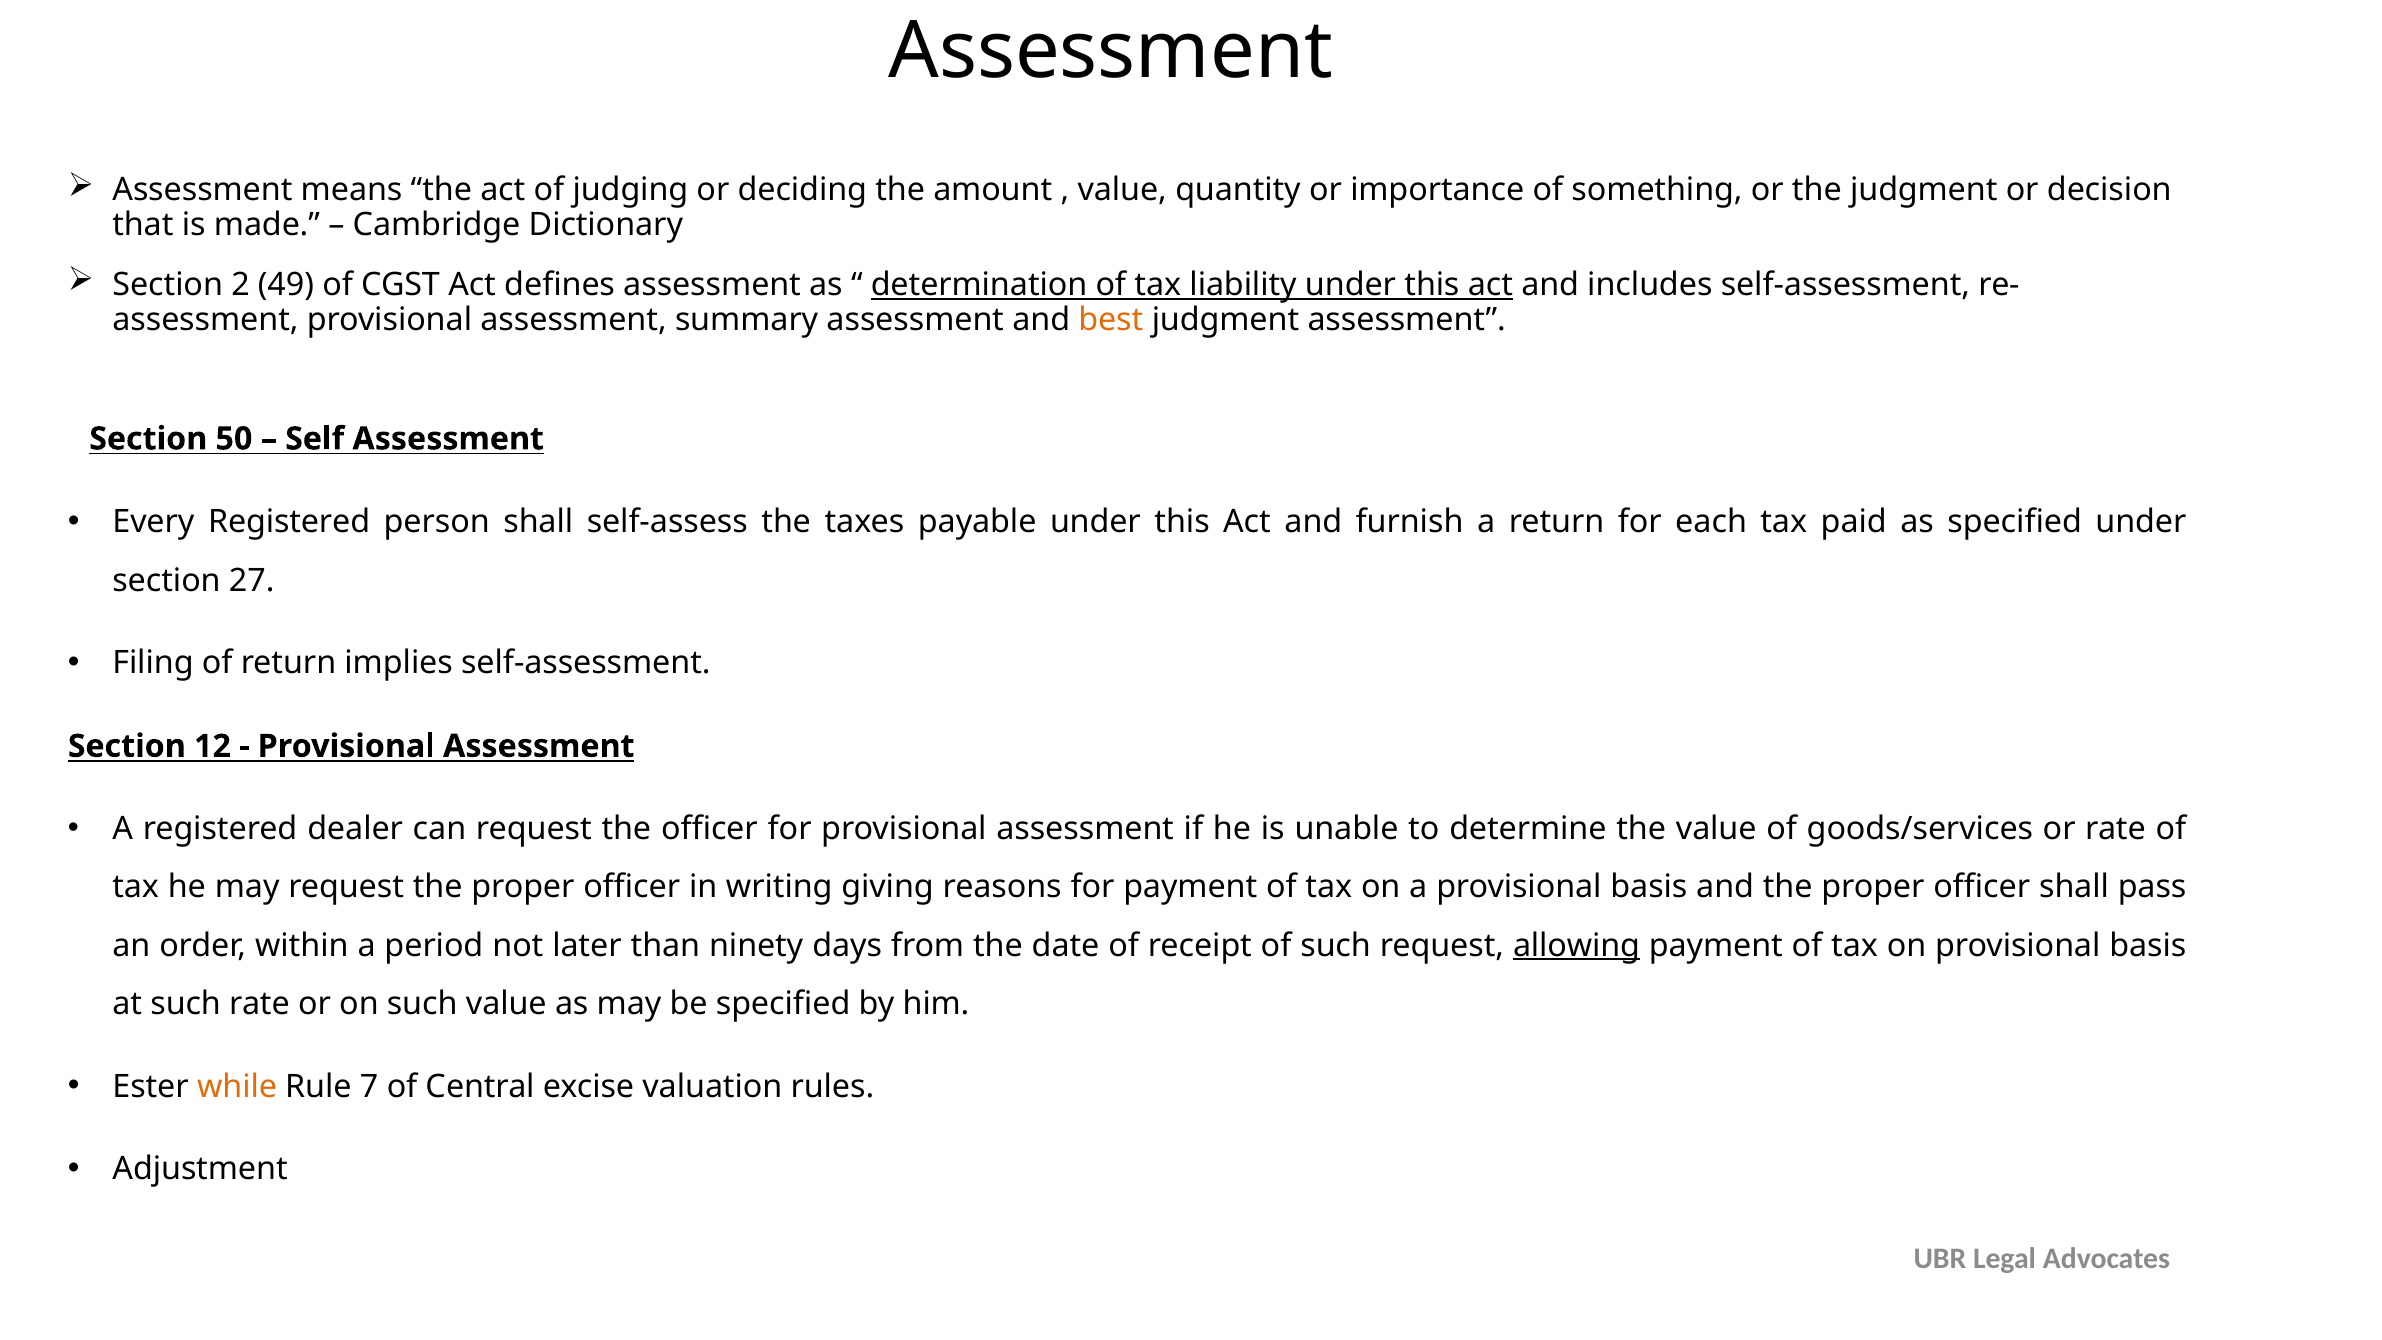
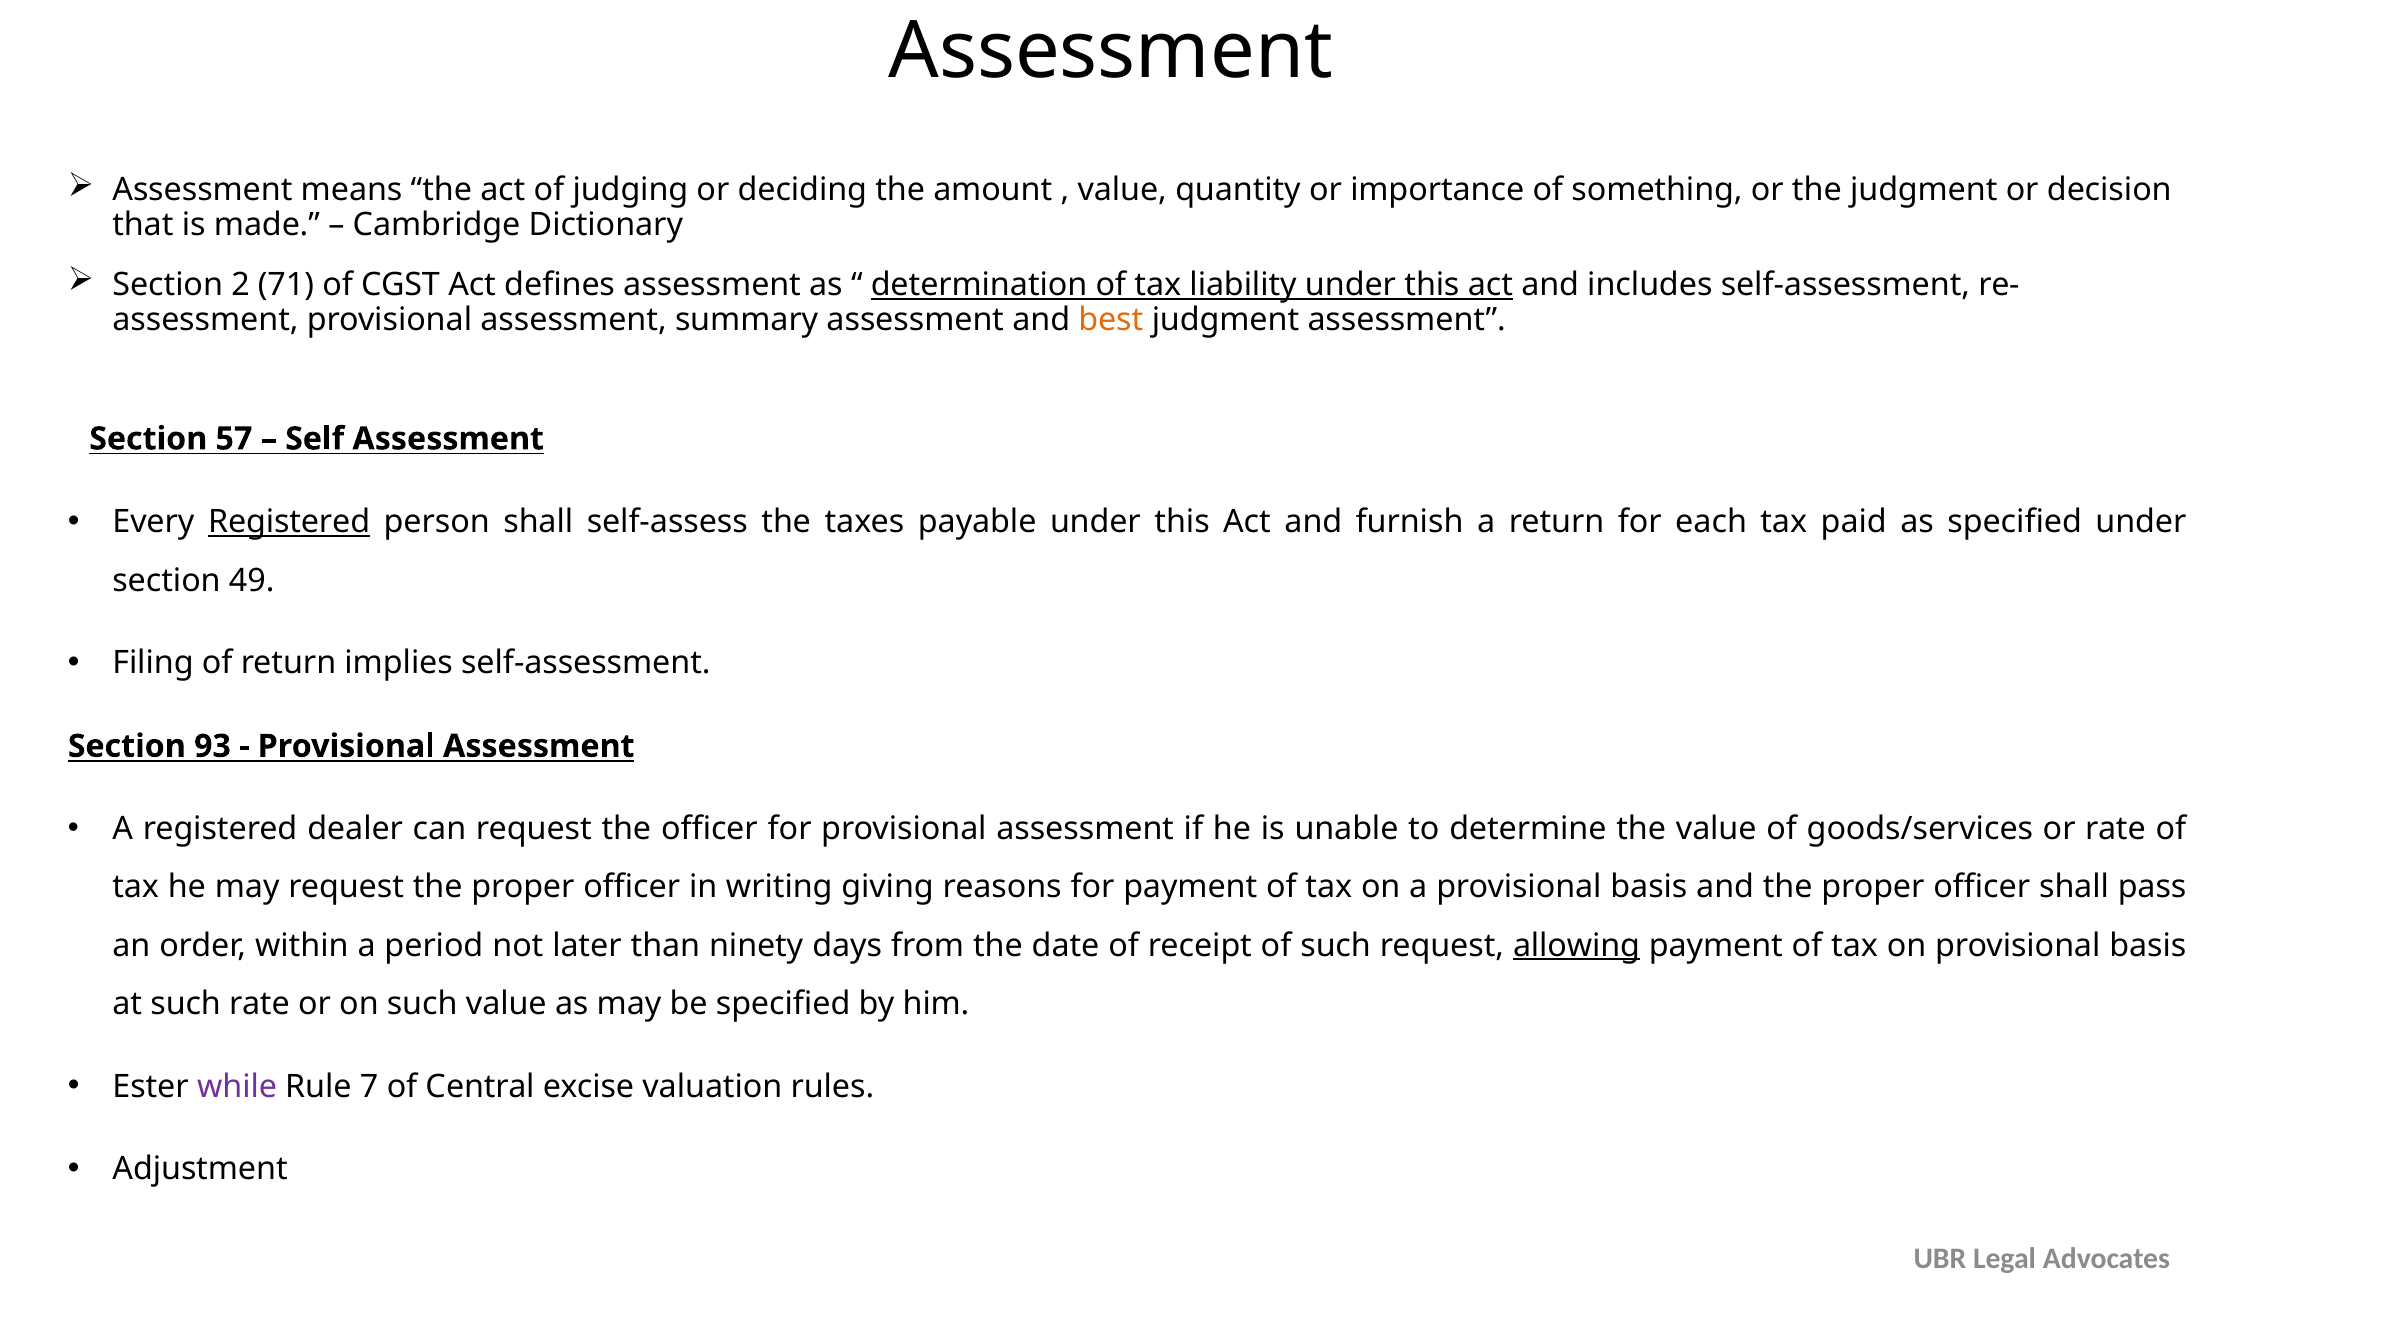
49: 49 -> 71 (286, 285)
50: 50 -> 57 (234, 439)
Registered underline: none -> present (289, 522)
27: 27 -> 49 (252, 580)
12: 12 -> 93 (213, 746)
while colour: orange -> purple (237, 1086)
